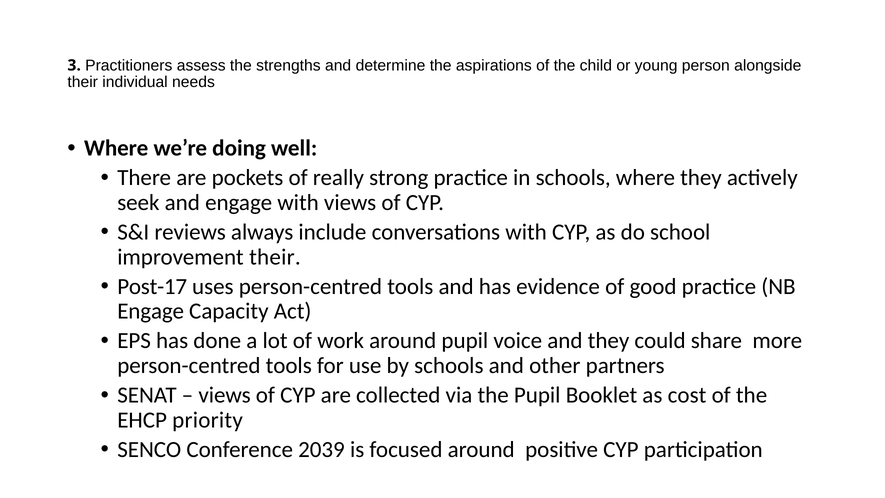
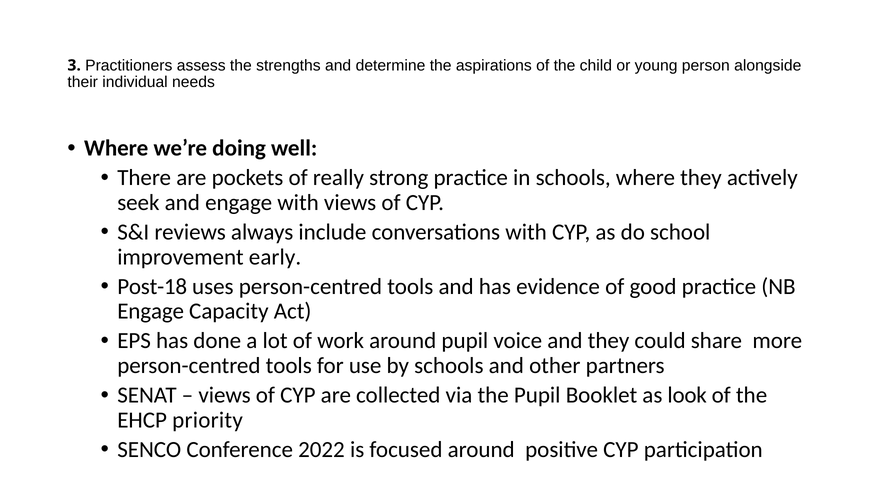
improvement their: their -> early (275, 257)
Post-17: Post-17 -> Post-18 (152, 286)
cost: cost -> look (687, 395)
2039: 2039 -> 2022 (321, 449)
